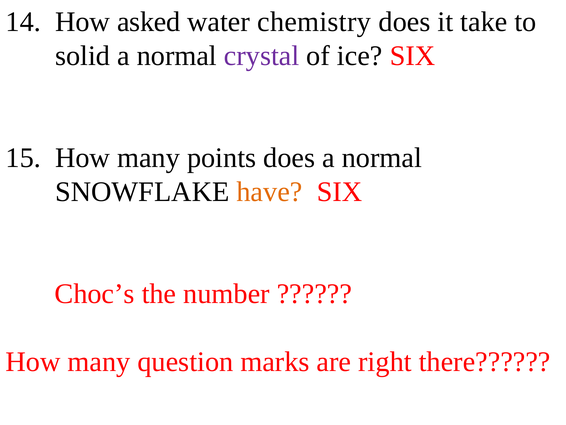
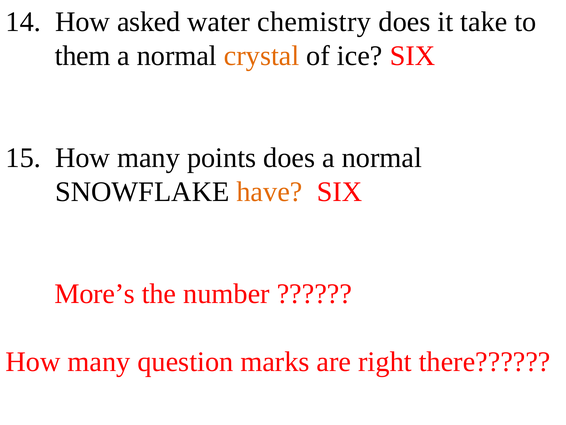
solid: solid -> them (83, 56)
crystal colour: purple -> orange (262, 56)
Choc’s: Choc’s -> More’s (95, 293)
